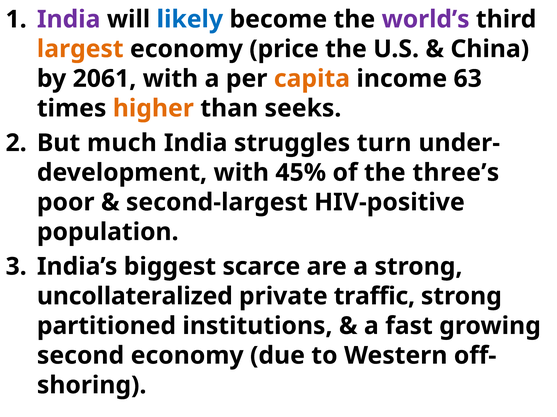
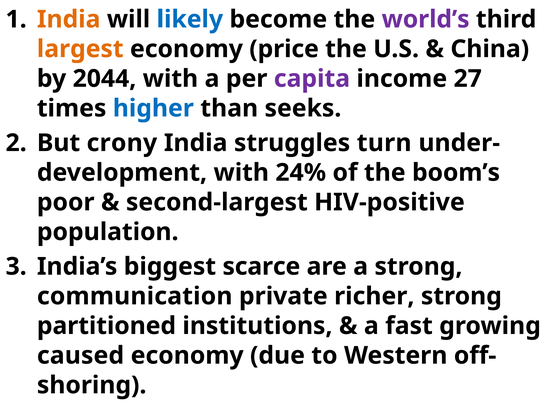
India colour: purple -> orange (69, 19)
2061: 2061 -> 2044 (104, 79)
capita colour: orange -> purple (312, 79)
63: 63 -> 27 (468, 79)
higher colour: orange -> blue (153, 109)
much: much -> crony (122, 143)
45%: 45% -> 24% (301, 173)
three’s: three’s -> boom’s (456, 173)
uncollateralized: uncollateralized -> communication (135, 297)
traffic: traffic -> richer (374, 297)
second: second -> caused (80, 356)
